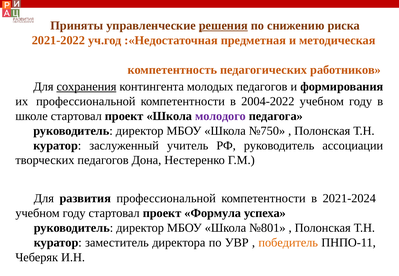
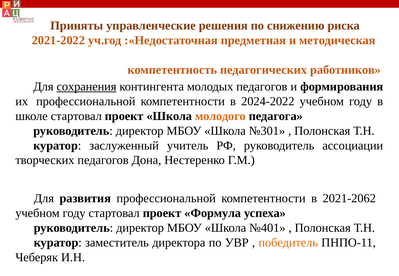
решения underline: present -> none (223, 26)
2004-2022: 2004-2022 -> 2024-2022 (268, 101)
молодого colour: purple -> orange (220, 116)
№750: №750 -> №301 (267, 131)
2021-2024: 2021-2024 -> 2021-2062 (349, 199)
№801: №801 -> №401 (267, 228)
